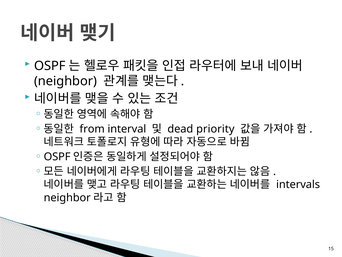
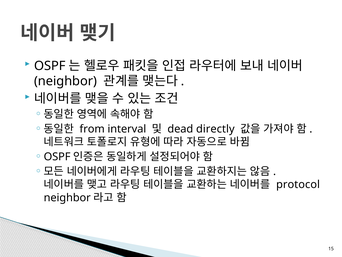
priority: priority -> directly (215, 129)
intervals: intervals -> protocol (298, 184)
